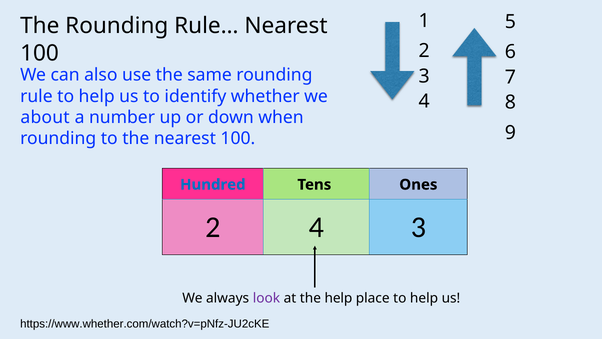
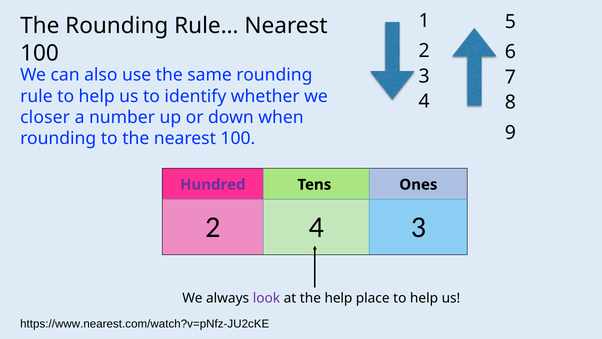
about: about -> closer (45, 117)
Hundred colour: blue -> purple (213, 184)
https://www.whether.com/watch?v=pNfz-JU2cKE: https://www.whether.com/watch?v=pNfz-JU2cKE -> https://www.nearest.com/watch?v=pNfz-JU2cKE (145, 324)
